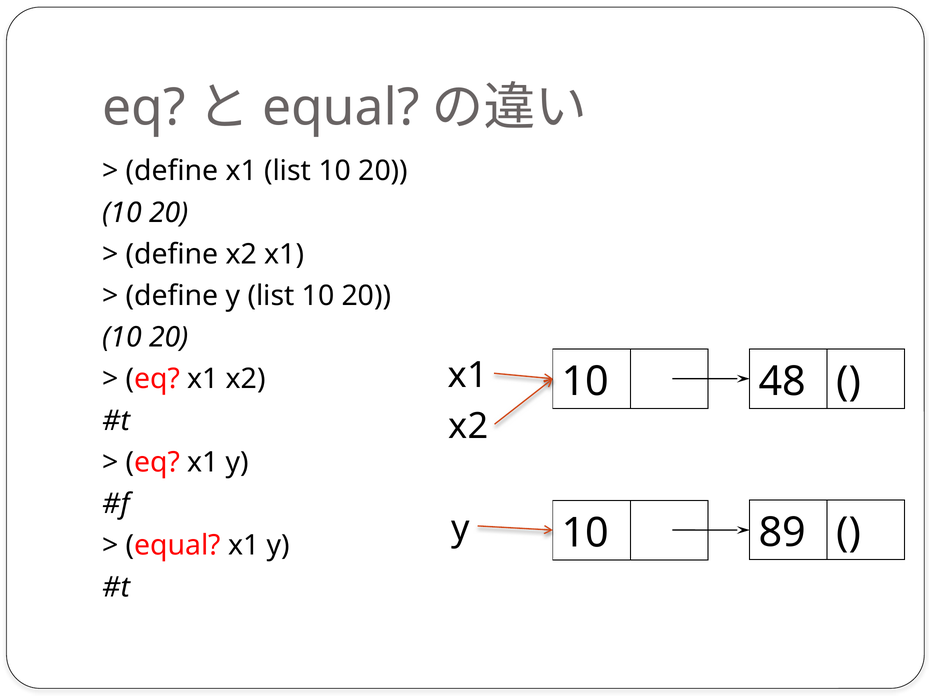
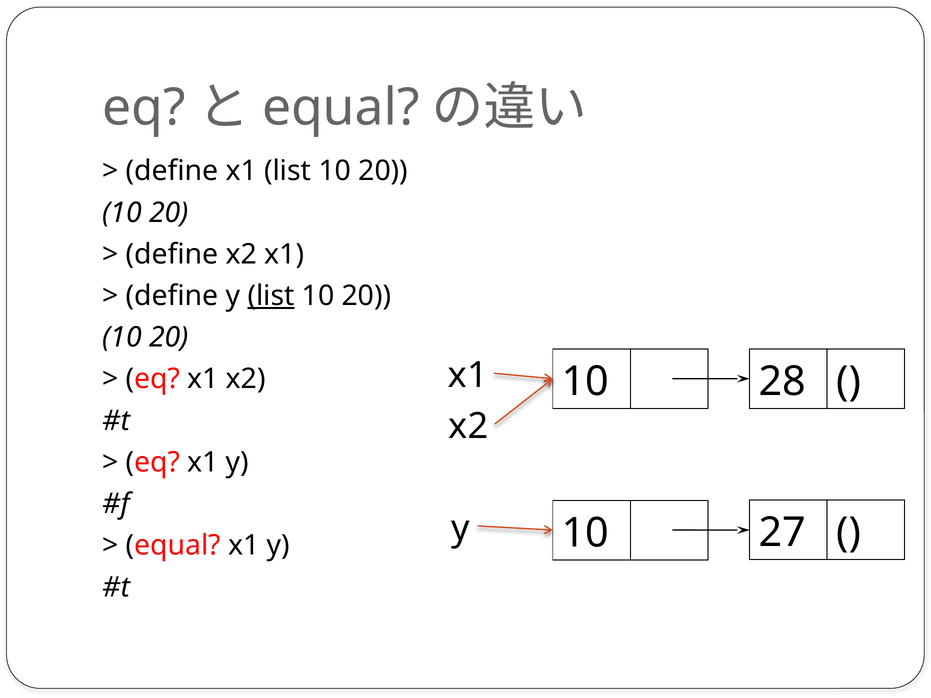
list underline: none -> present (271, 296)
48: 48 -> 28 (782, 382)
89: 89 -> 27 (782, 533)
